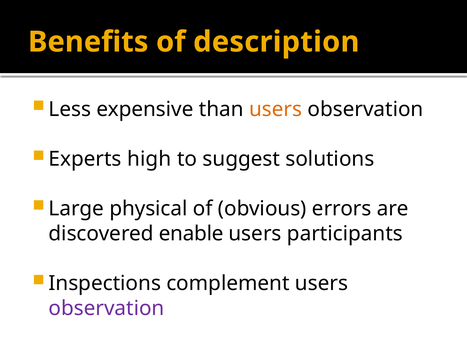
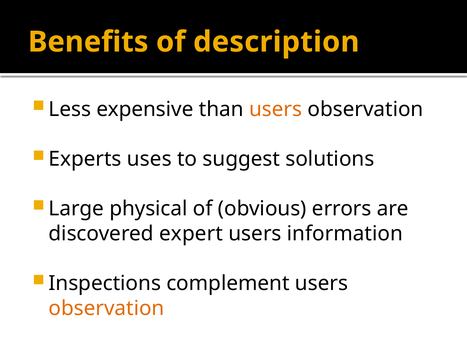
high: high -> uses (149, 159)
enable: enable -> expert (191, 234)
participants: participants -> information (345, 234)
observation colour: purple -> orange (107, 309)
